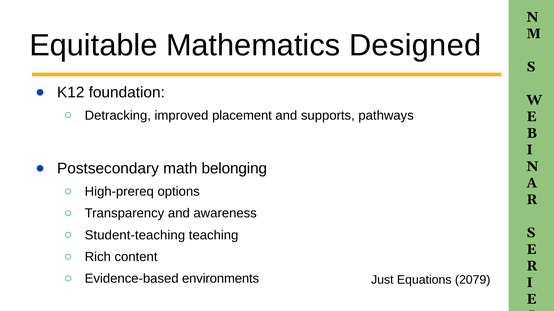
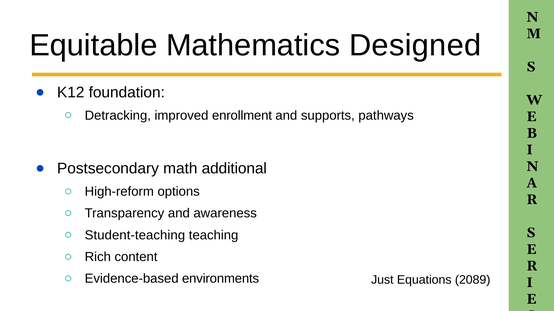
placement: placement -> enrollment (242, 116)
belonging: belonging -> additional (234, 169)
High-prereq: High-prereq -> High-reform (119, 192)
2079: 2079 -> 2089 (473, 280)
